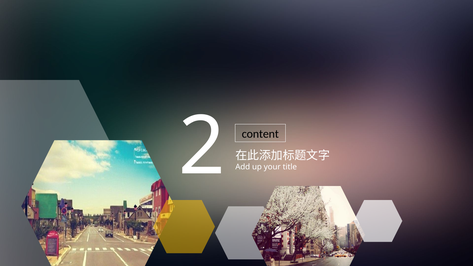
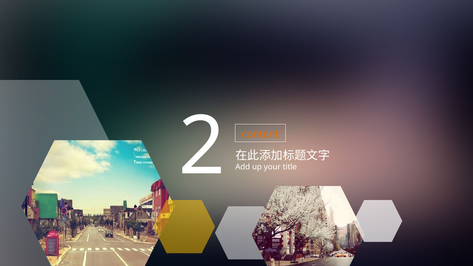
content colour: black -> orange (260, 134)
